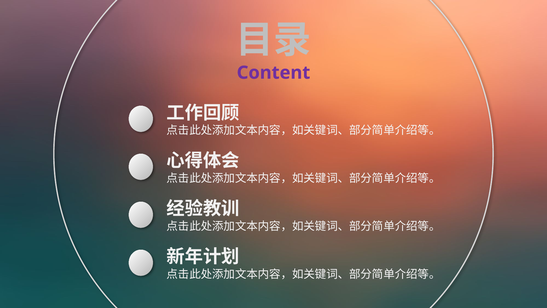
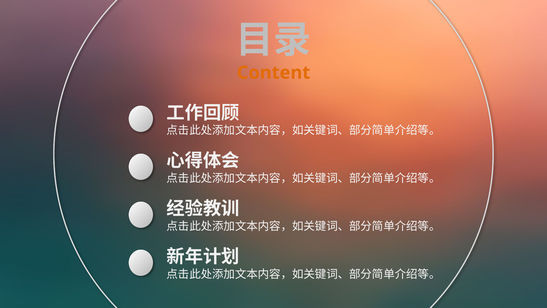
Content colour: purple -> orange (273, 73)
